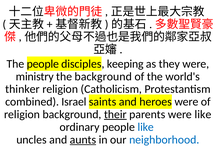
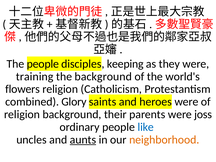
ministry: ministry -> training (35, 76)
thinker: thinker -> flowers (23, 89)
Israel: Israel -> Glory (74, 102)
their underline: present -> none (115, 114)
were like: like -> joss (203, 114)
neighborhood colour: blue -> orange (164, 140)
